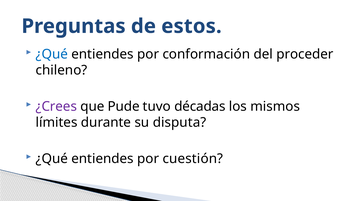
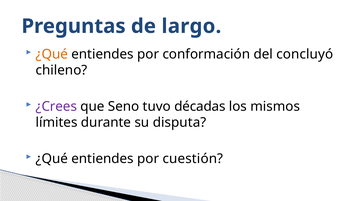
estos: estos -> largo (191, 26)
¿Qué colour: blue -> orange (52, 54)
proceder: proceder -> concluyó (305, 54)
Pude: Pude -> Seno (124, 107)
